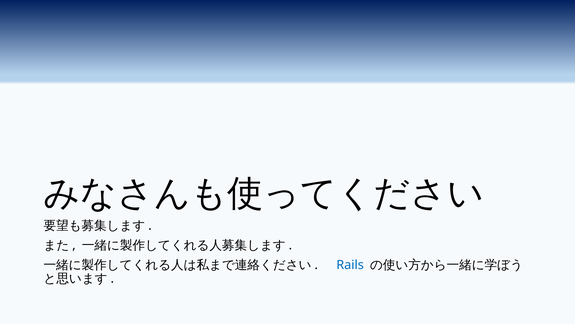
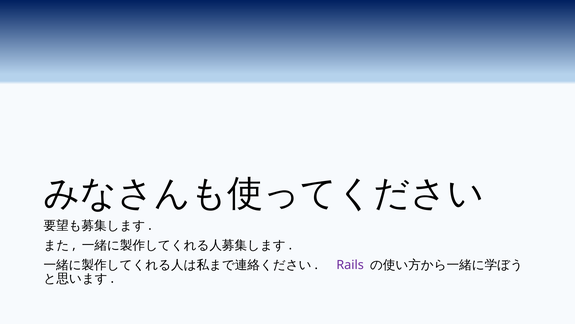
Rails colour: blue -> purple (350, 264)
